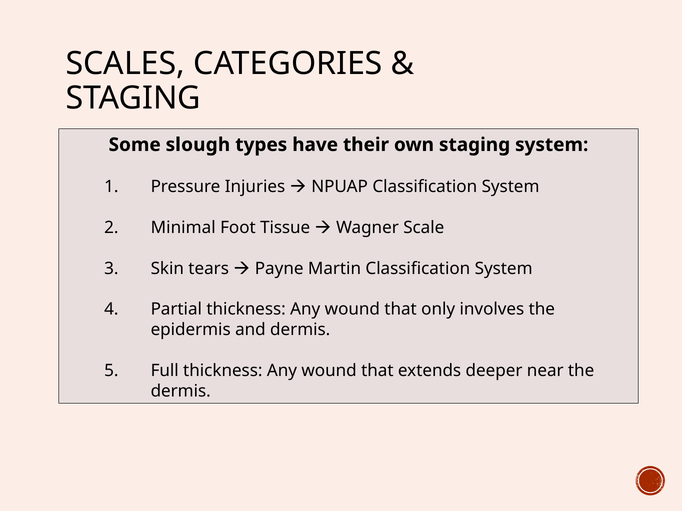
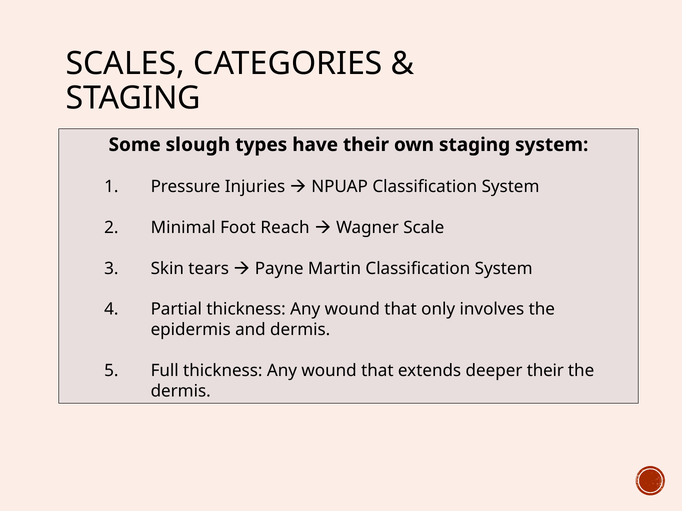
Tissue: Tissue -> Reach (285, 228)
deeper near: near -> their (545, 371)
